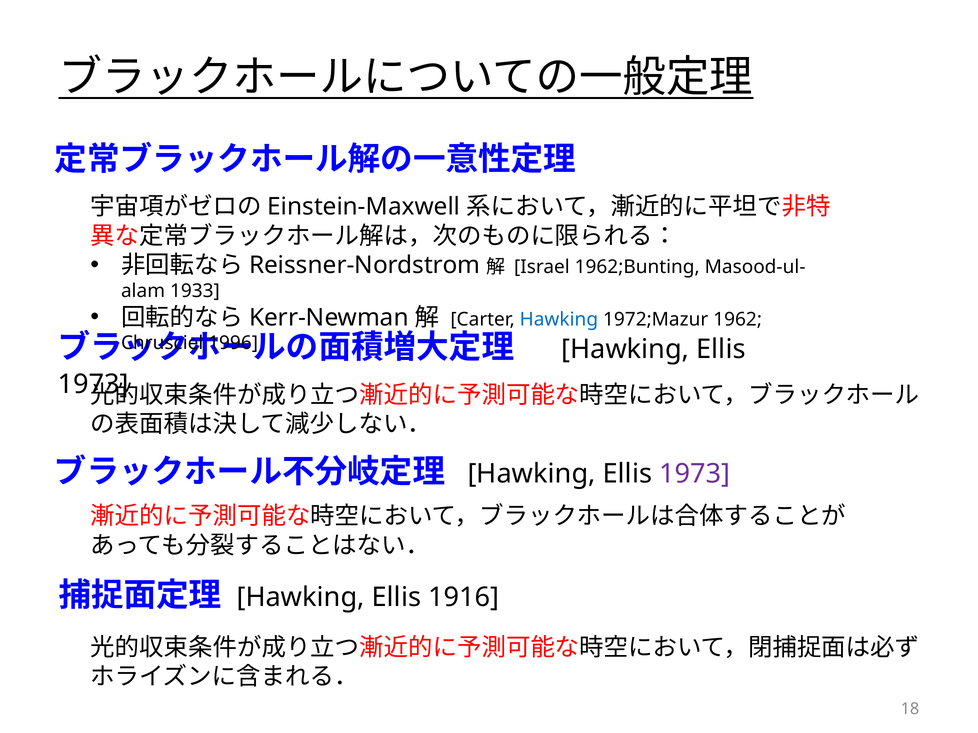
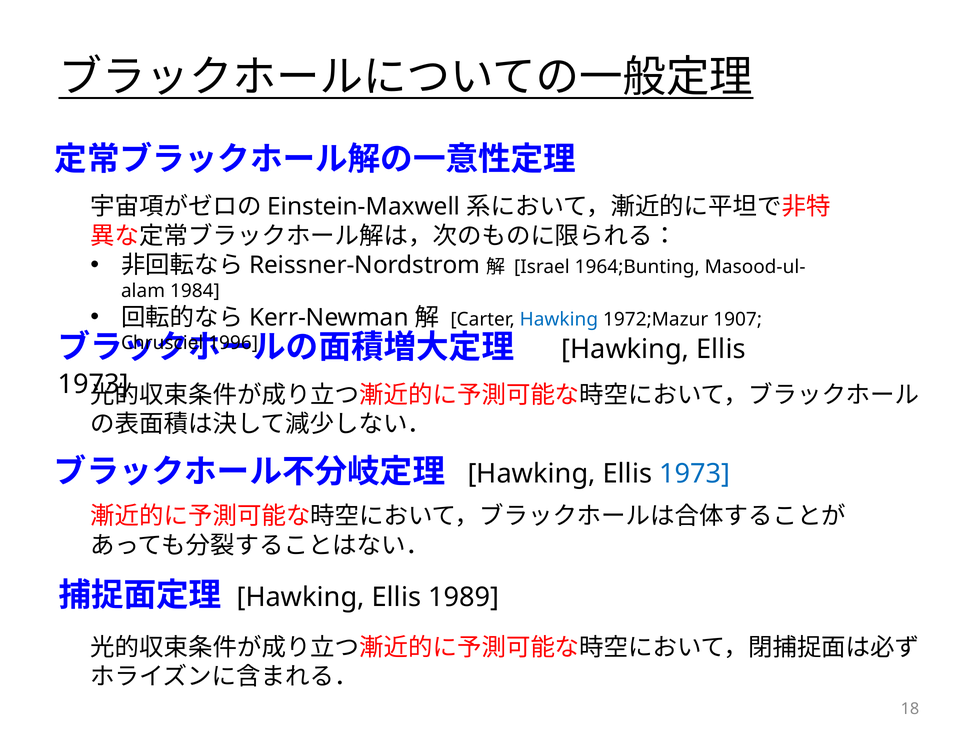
1962;Bunting: 1962;Bunting -> 1964;Bunting (637, 267)
1933: 1933 -> 1984 (195, 291)
1962: 1962 -> 1907 (738, 320)
1973 colour: purple -> blue (695, 474)
1916: 1916 -> 1989 (464, 598)
